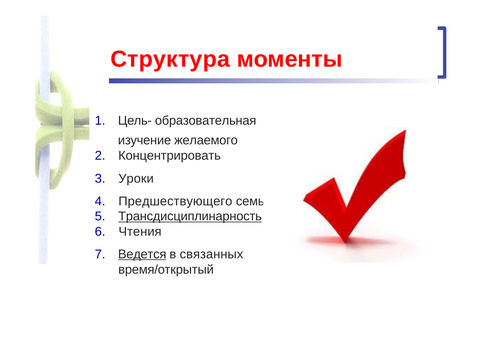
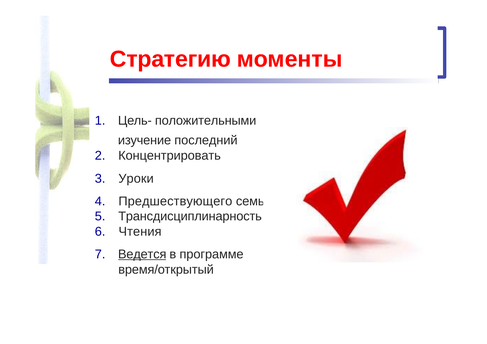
Структура: Структура -> Стратегию (170, 59)
образовательная: образовательная -> положительными (206, 121)
желаемого: желаемого -> последний (206, 140)
Трансдисциплинарность underline: present -> none (190, 217)
связанных: связанных -> программе (212, 254)
